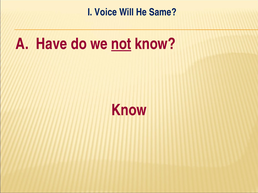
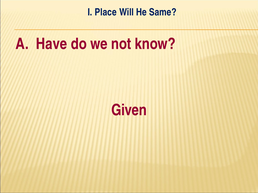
Voice: Voice -> Place (106, 12)
not underline: present -> none (121, 44)
Know: Know -> Given (129, 110)
